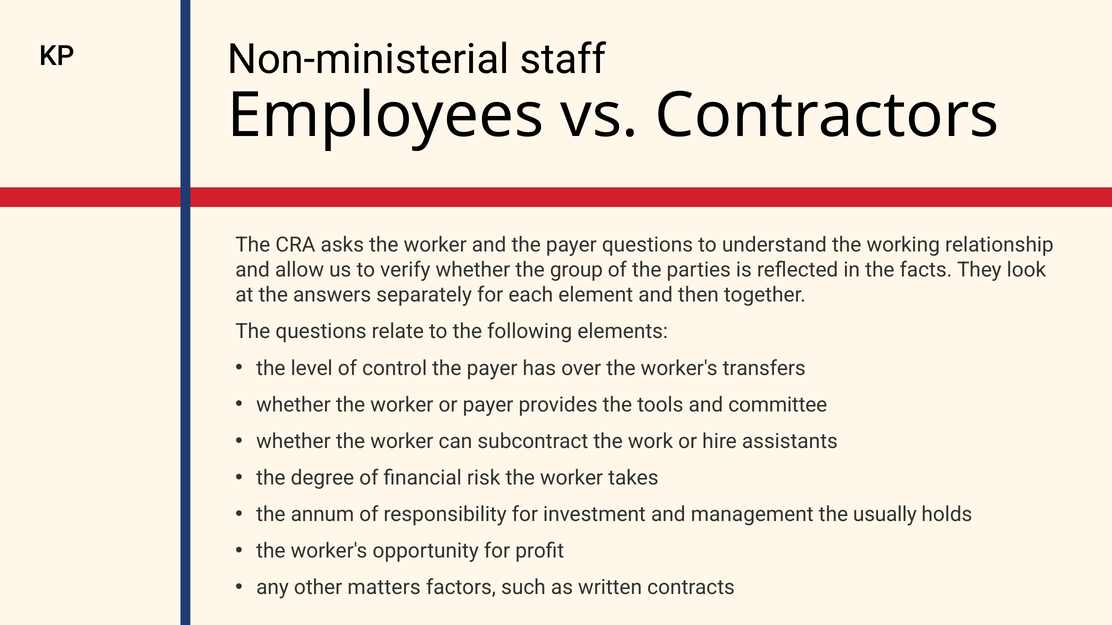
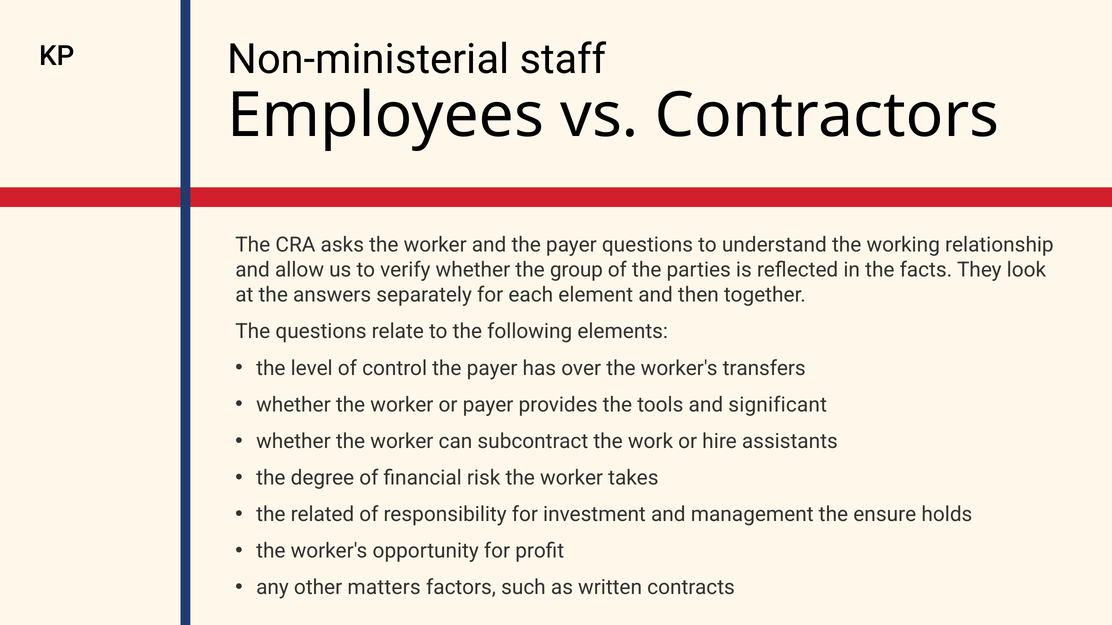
committee: committee -> significant (778, 405)
annum: annum -> related (322, 515)
usually: usually -> ensure (885, 515)
